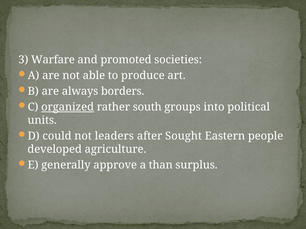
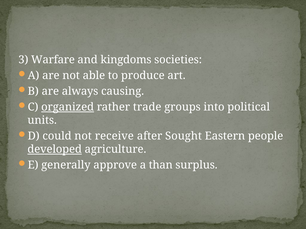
promoted: promoted -> kingdoms (126, 60)
borders: borders -> causing (123, 92)
south: south -> trade (147, 107)
leaders: leaders -> receive (114, 136)
developed underline: none -> present (55, 150)
